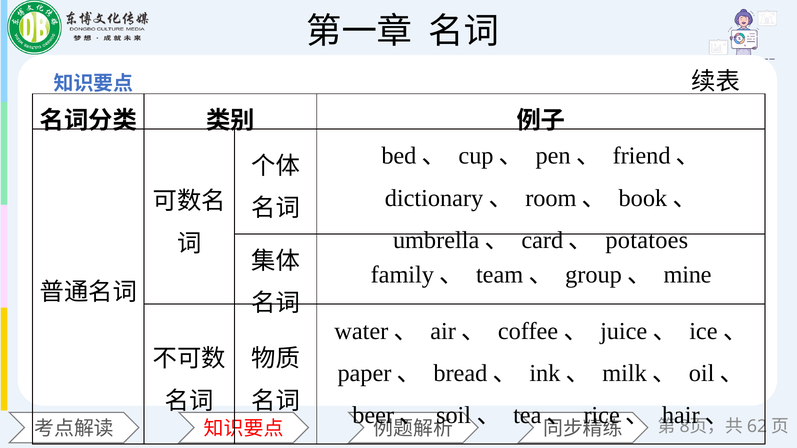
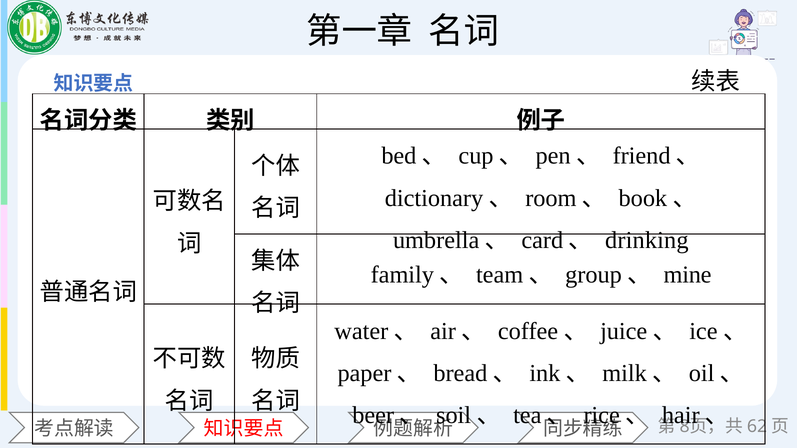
potatoes: potatoes -> drinking (647, 240)
